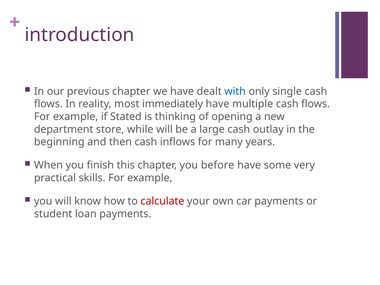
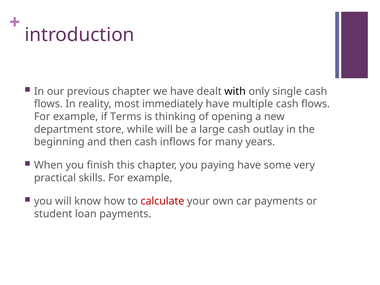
with colour: blue -> black (235, 91)
Stated: Stated -> Terms (126, 117)
before: before -> paying (218, 165)
